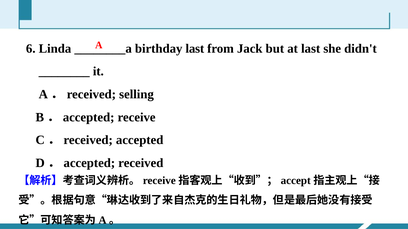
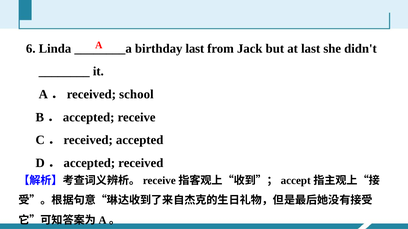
selling: selling -> school (136, 94)
